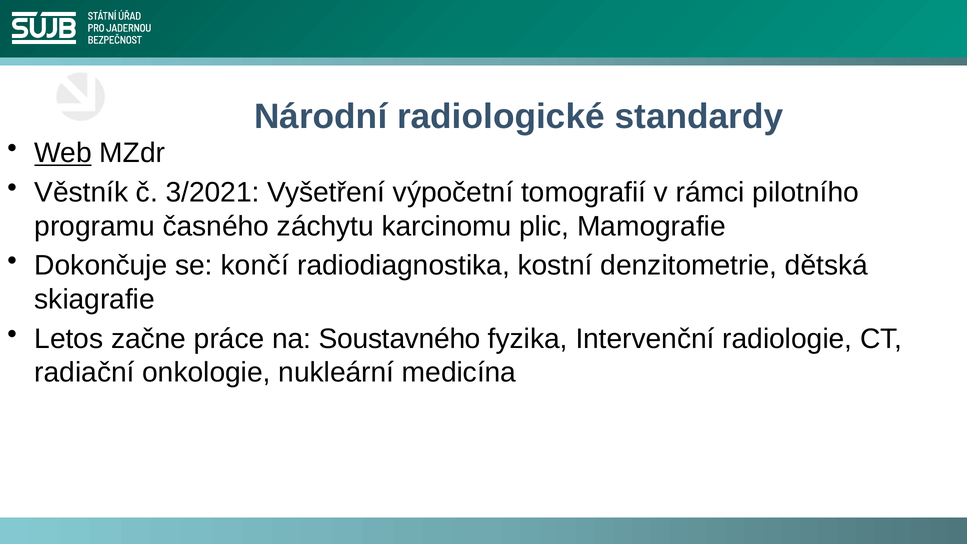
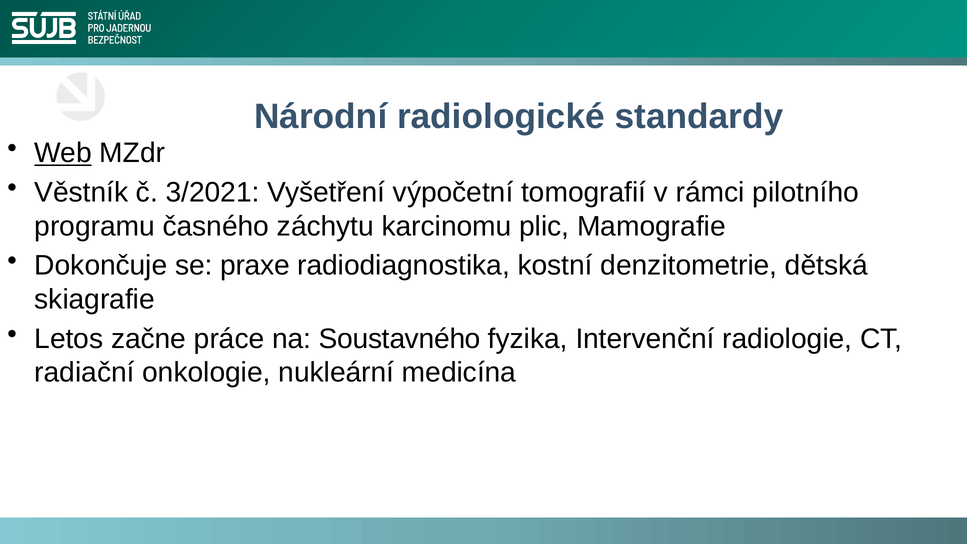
končí: končí -> praxe (255, 266)
